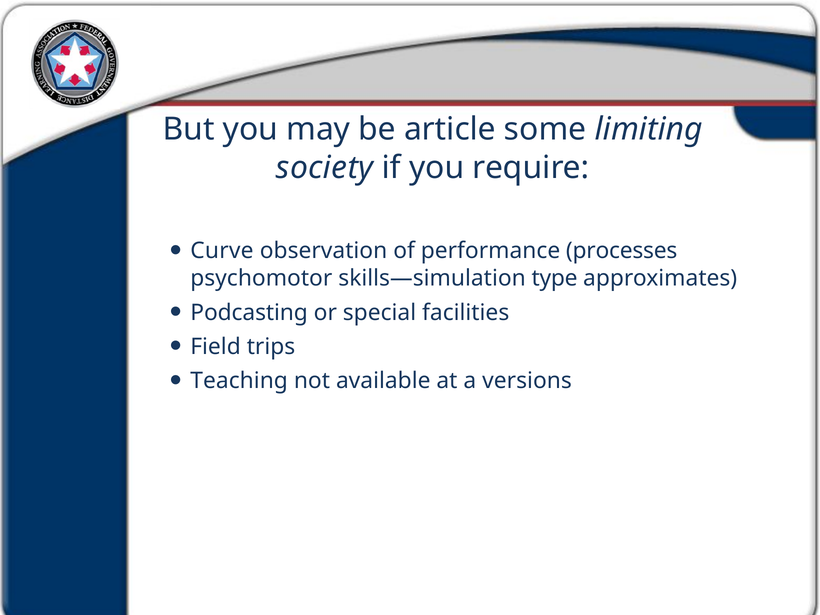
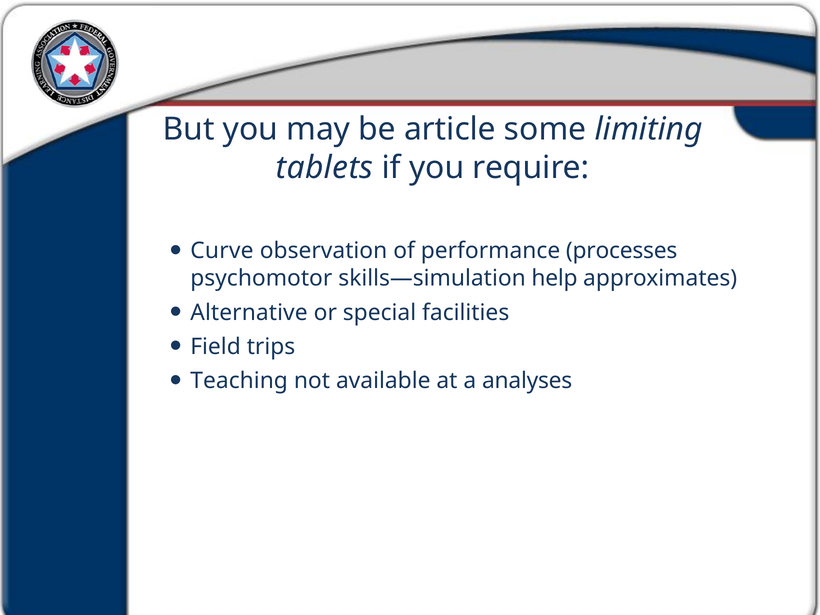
society: society -> tablets (325, 168)
type: type -> help (555, 278)
Podcasting: Podcasting -> Alternative (249, 313)
versions: versions -> analyses (527, 381)
